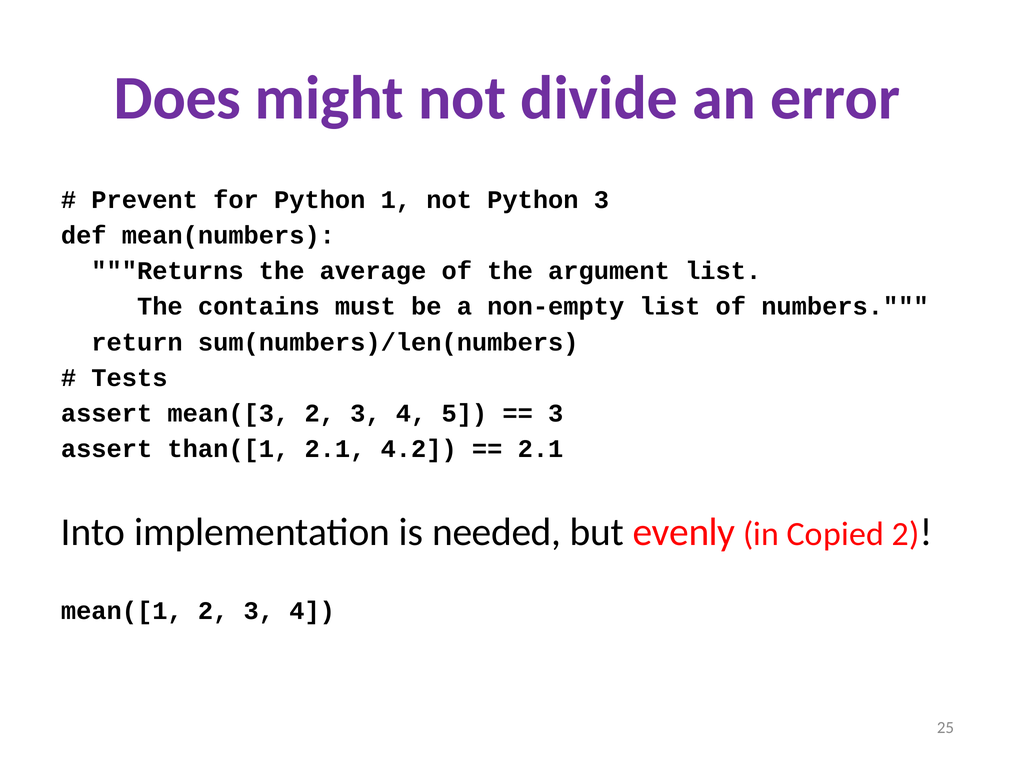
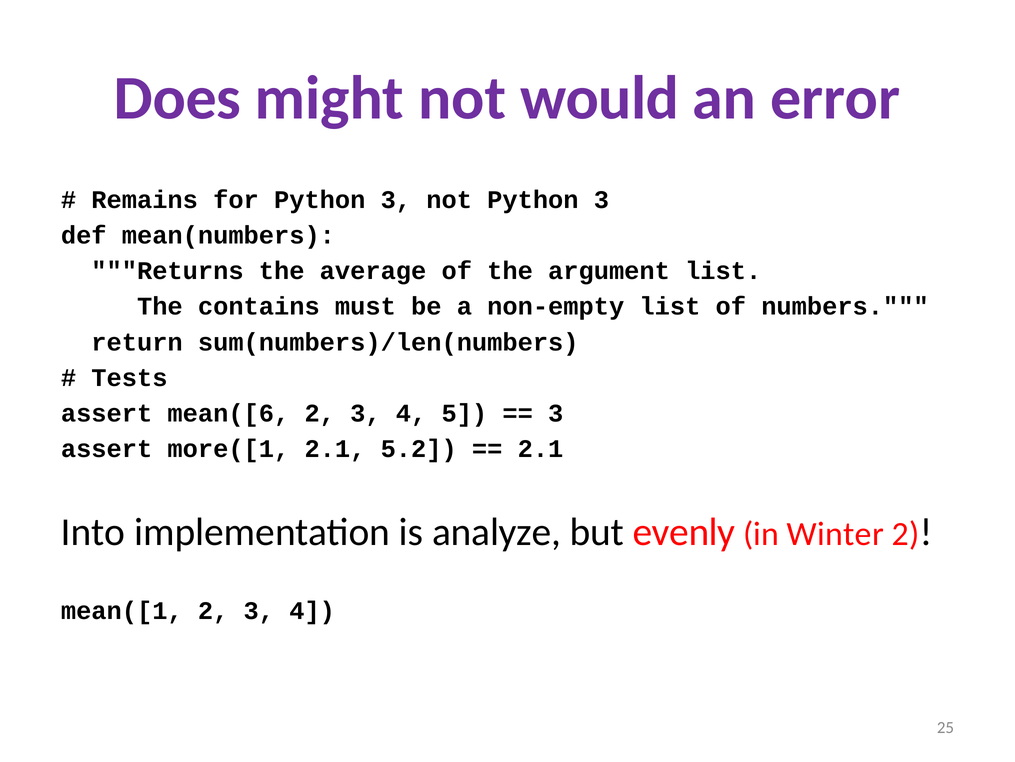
divide: divide -> would (599, 98)
Prevent: Prevent -> Remains (145, 200)
for Python 1: 1 -> 3 (396, 200)
mean([3: mean([3 -> mean([6 (228, 413)
than([1: than([1 -> more([1 (228, 448)
4.2: 4.2 -> 5.2 (419, 448)
needed: needed -> analyze (497, 532)
Copied: Copied -> Winter (835, 533)
